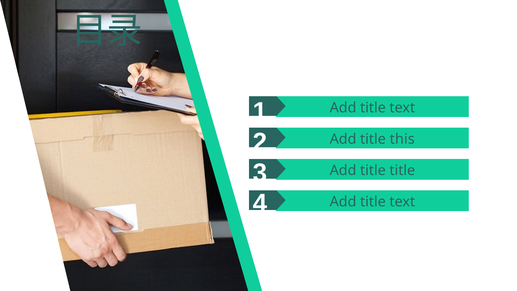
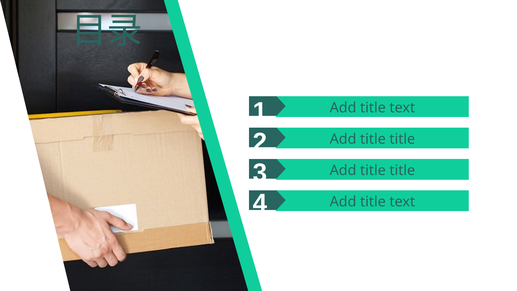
this: this -> title (402, 139)
